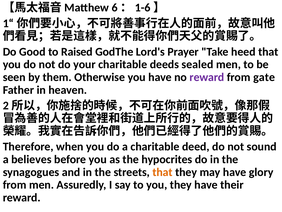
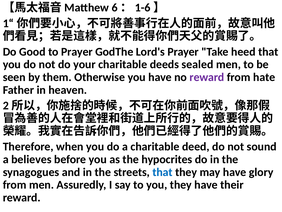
to Raised: Raised -> Prayer (77, 52)
gate: gate -> hate (264, 77)
that colour: orange -> blue (163, 172)
